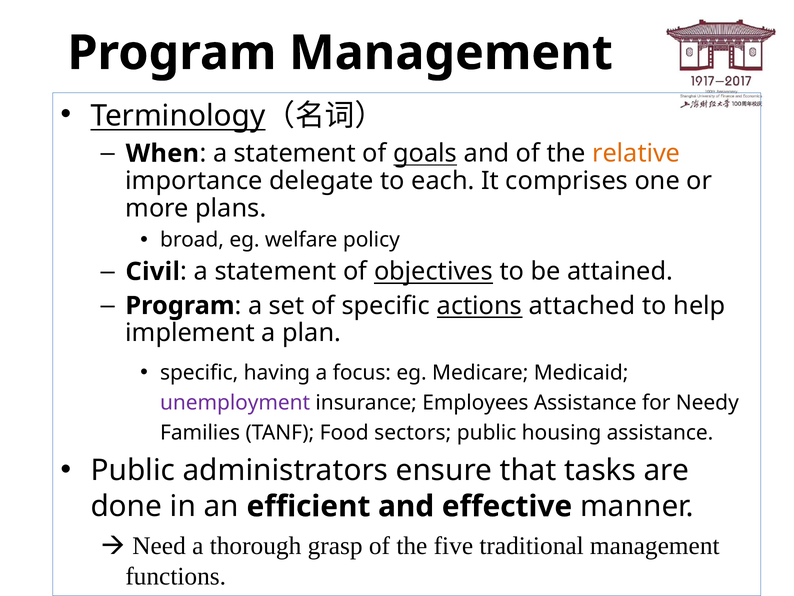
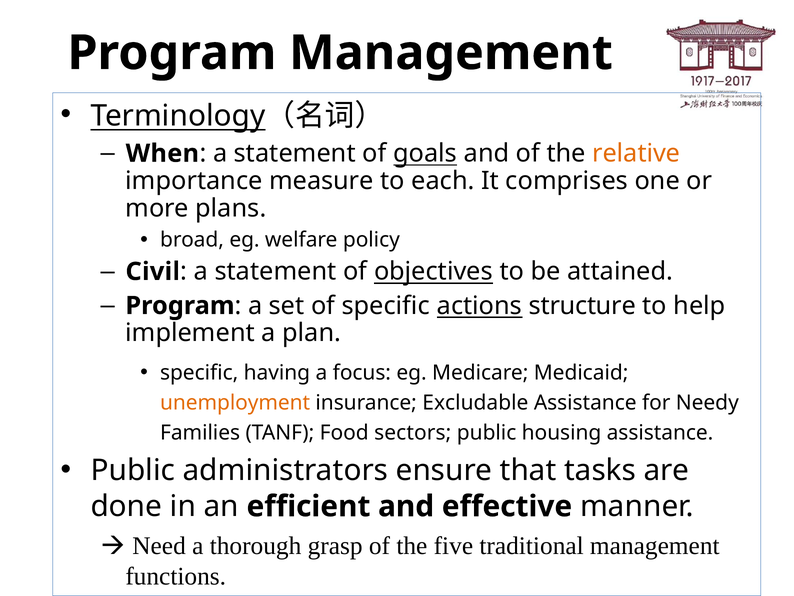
delegate: delegate -> measure (321, 181)
attached: attached -> structure (582, 305)
unemployment colour: purple -> orange (235, 402)
Employees: Employees -> Excludable (475, 402)
